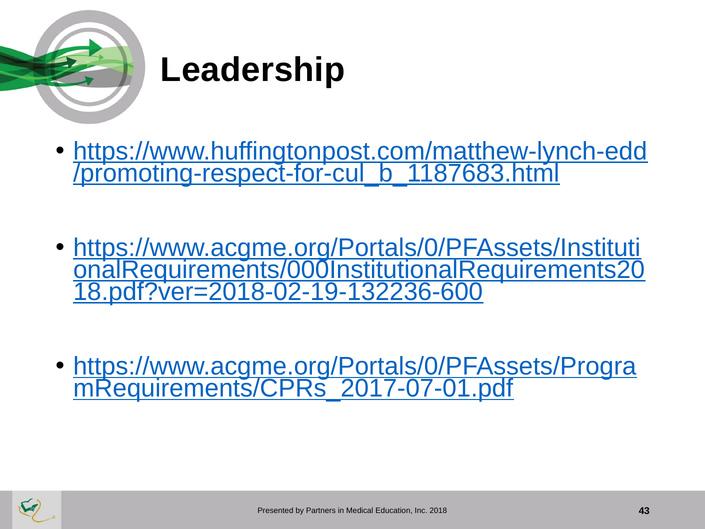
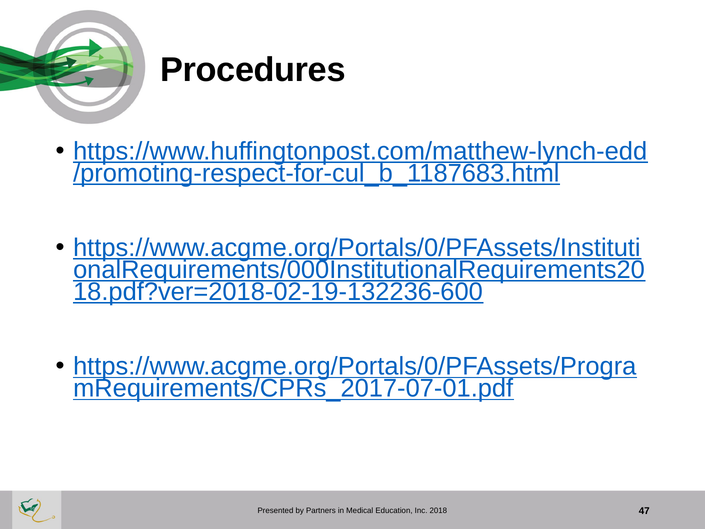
Leadership: Leadership -> Procedures (253, 70)
43: 43 -> 47 (644, 511)
